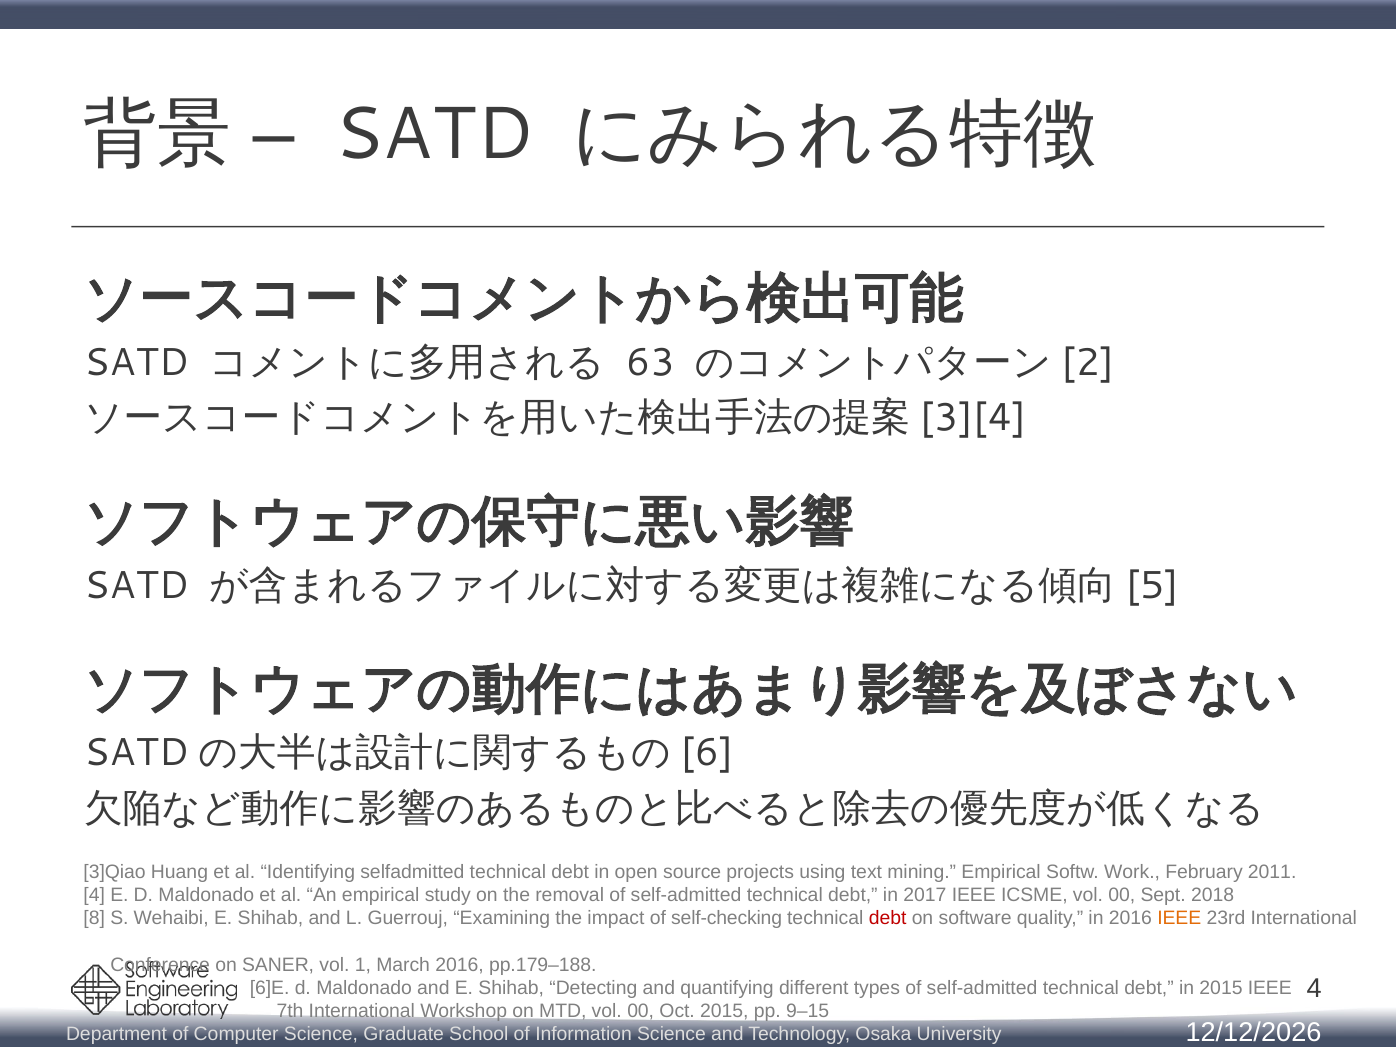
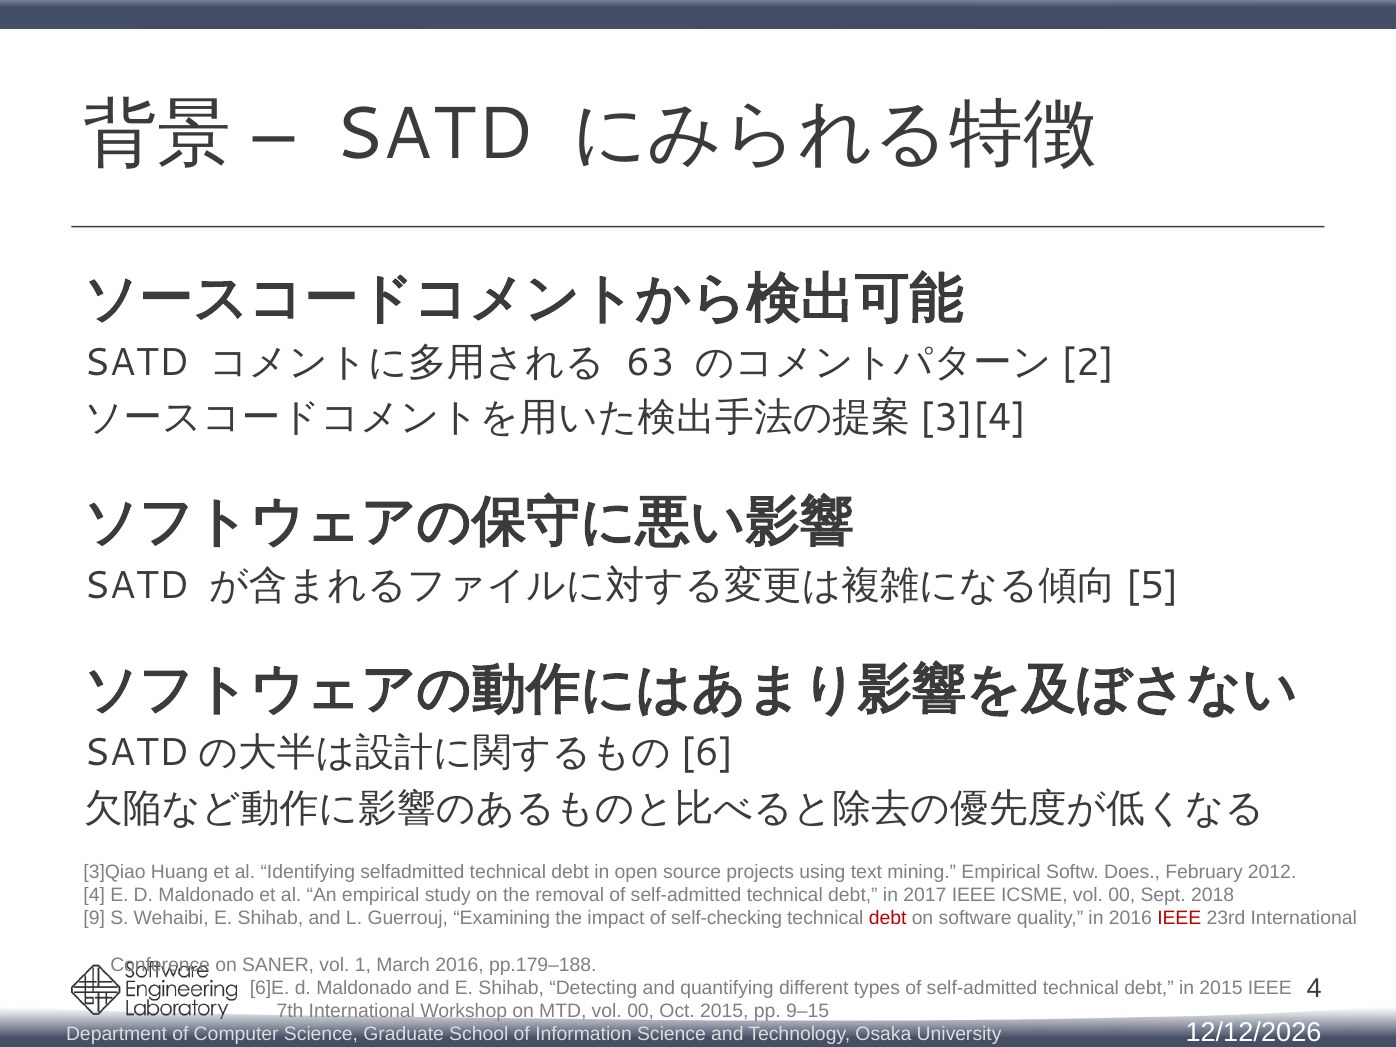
Work: Work -> Does (1132, 872)
2011: 2011 -> 2012 (1272, 872)
8: 8 -> 9 (94, 918)
IEEE colour: orange -> red (1179, 918)
